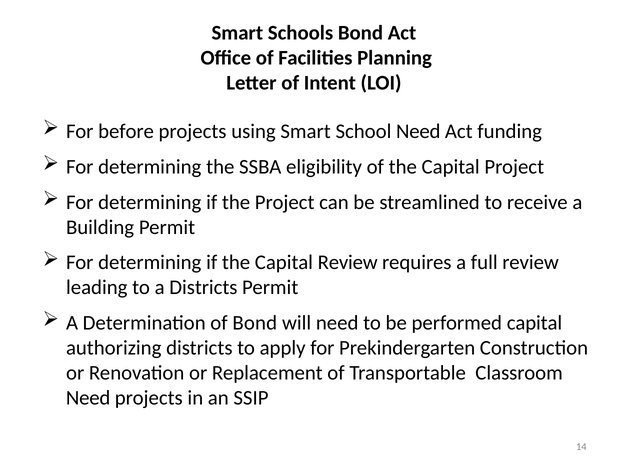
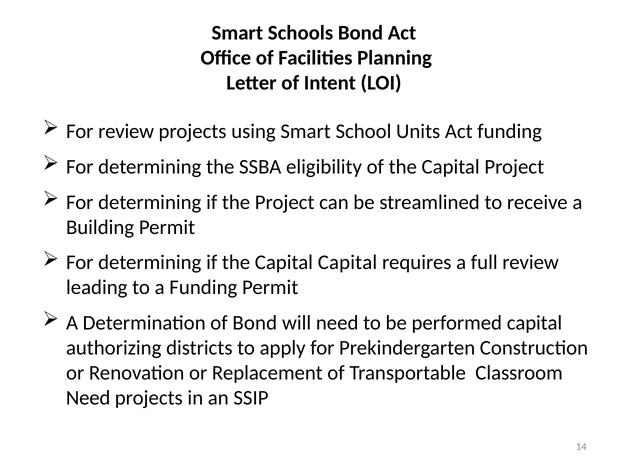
For before: before -> review (126, 131)
School Need: Need -> Units (418, 131)
Capital Review: Review -> Capital (347, 263)
a Districts: Districts -> Funding (203, 288)
